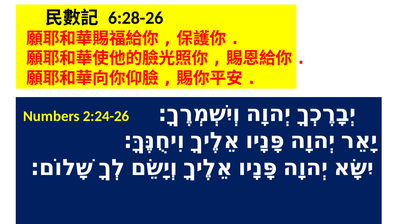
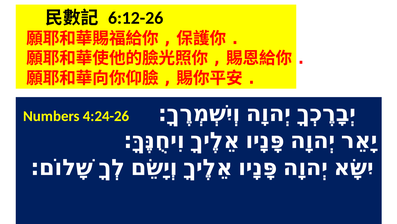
6:28-26: 6:28-26 -> 6:12-26 (136, 18)
2:24-26: 2:24-26 -> 4:24-26 (106, 116)
